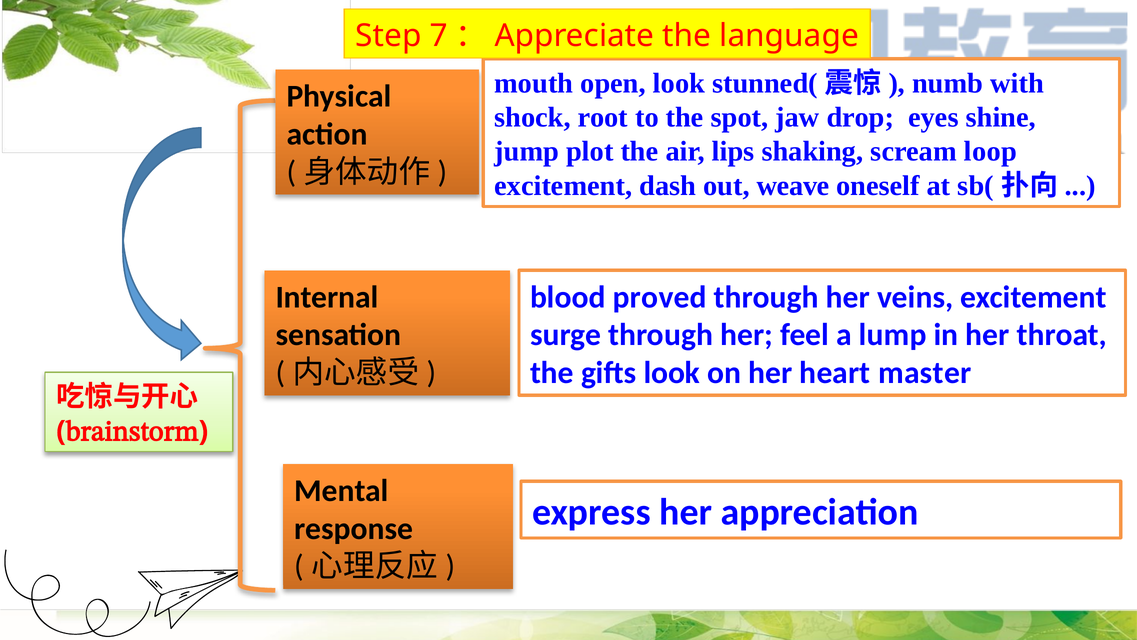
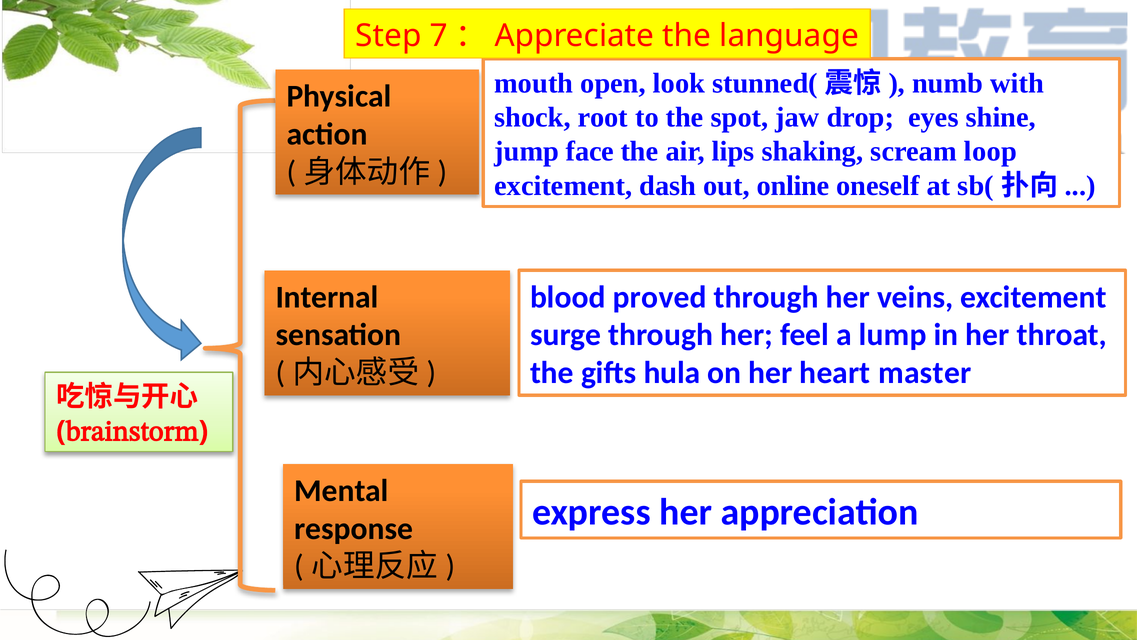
plot: plot -> face (590, 152)
weave: weave -> online (793, 186)
gifts look: look -> hula (672, 373)
